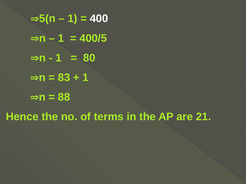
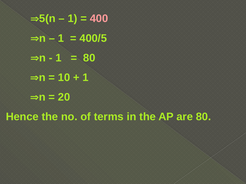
400 colour: white -> pink (99, 19)
83: 83 -> 10 (64, 78)
88: 88 -> 20 (64, 97)
are 21: 21 -> 80 (204, 117)
